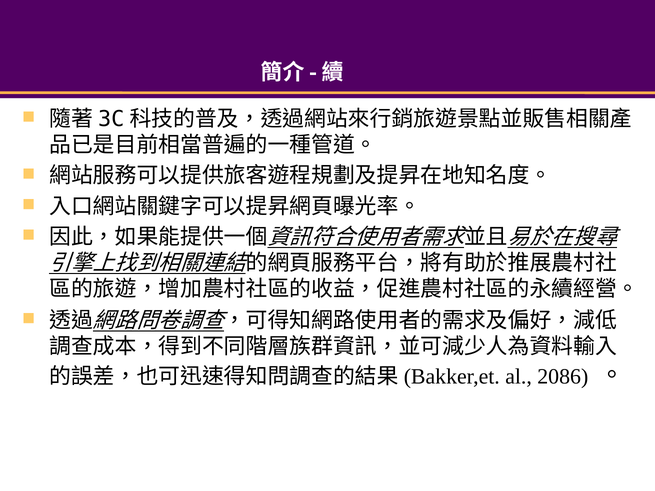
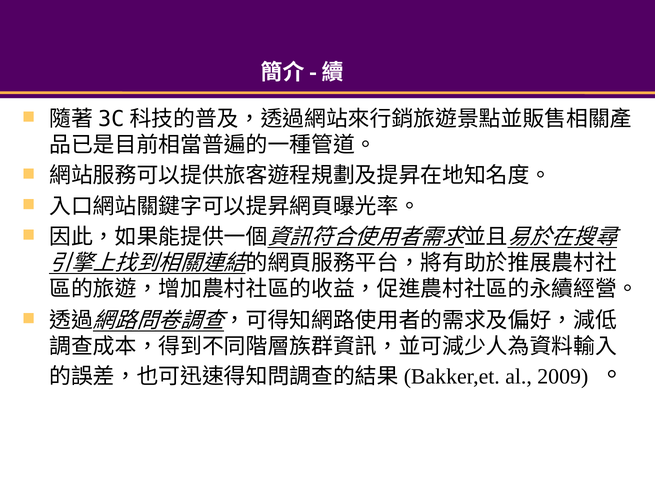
2086: 2086 -> 2009 (563, 377)
